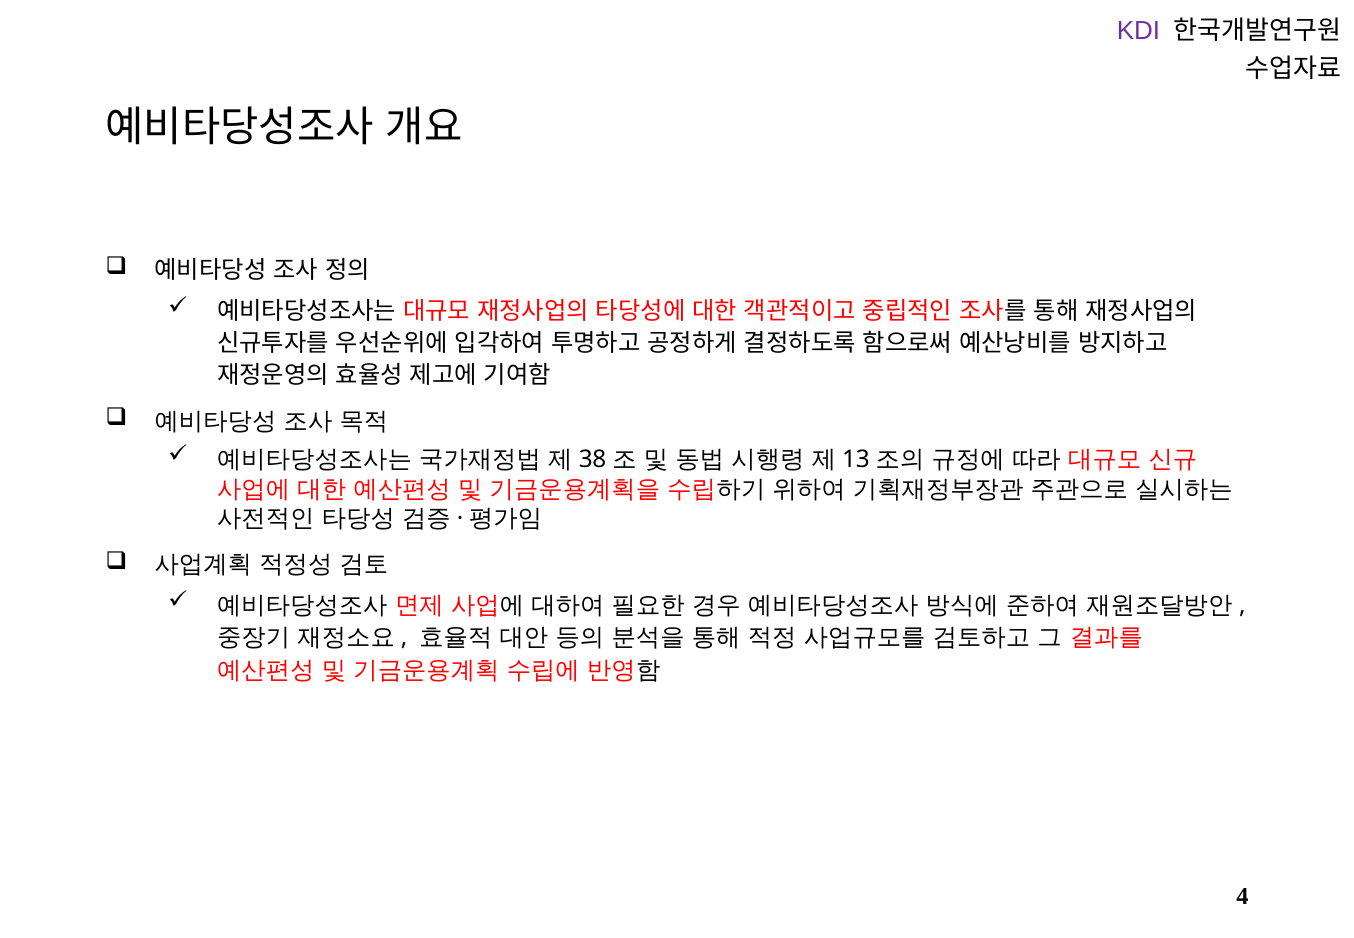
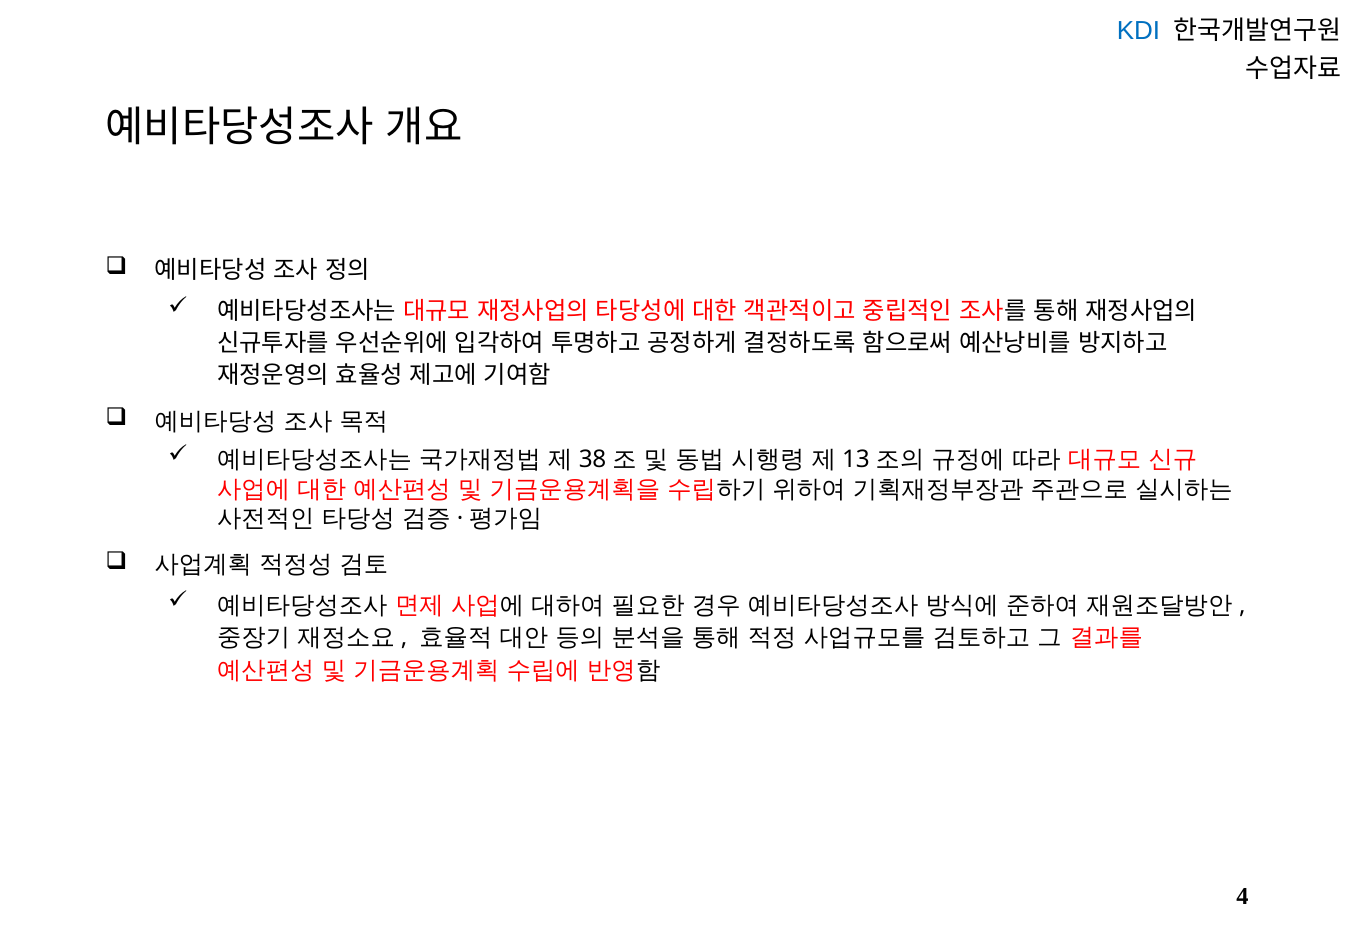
KDI colour: purple -> blue (1139, 31)
